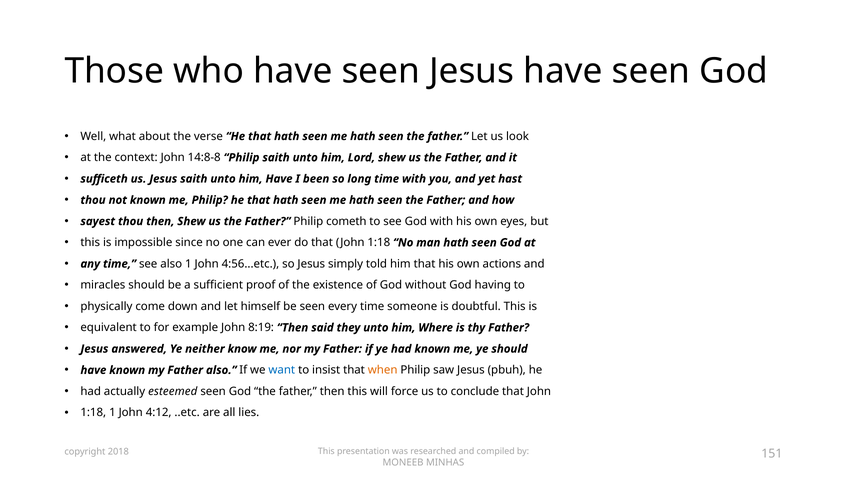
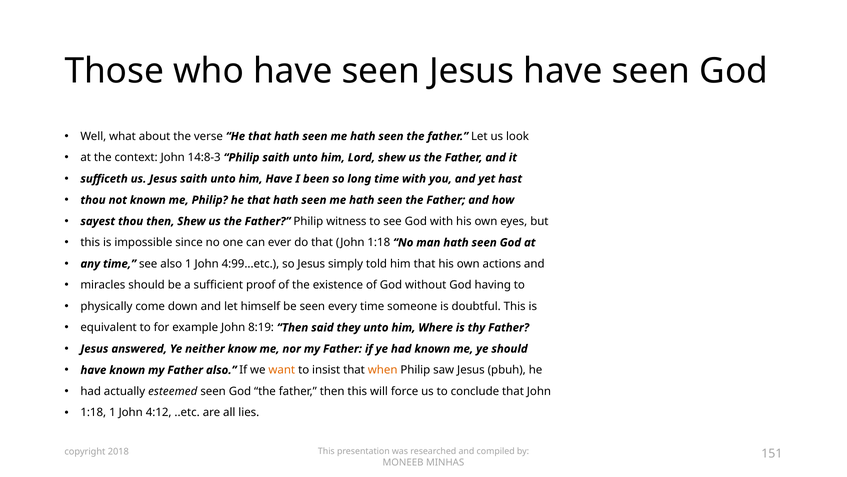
14:8-8: 14:8-8 -> 14:8-3 (204, 157)
cometh: cometh -> witness (346, 221)
4:56...etc: 4:56...etc -> 4:99...etc (250, 264)
want colour: blue -> orange (282, 370)
